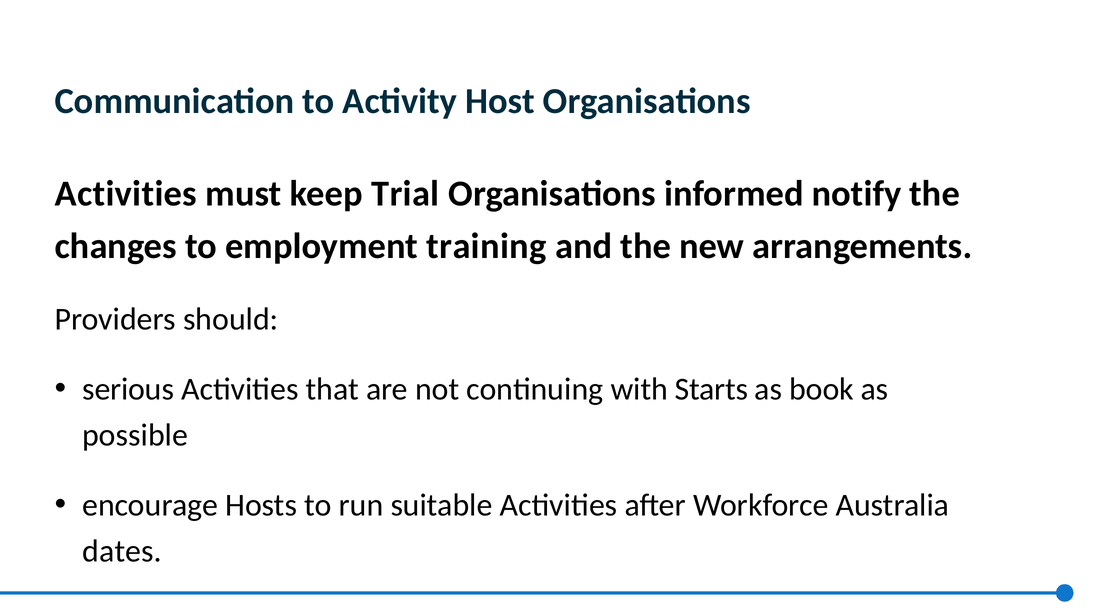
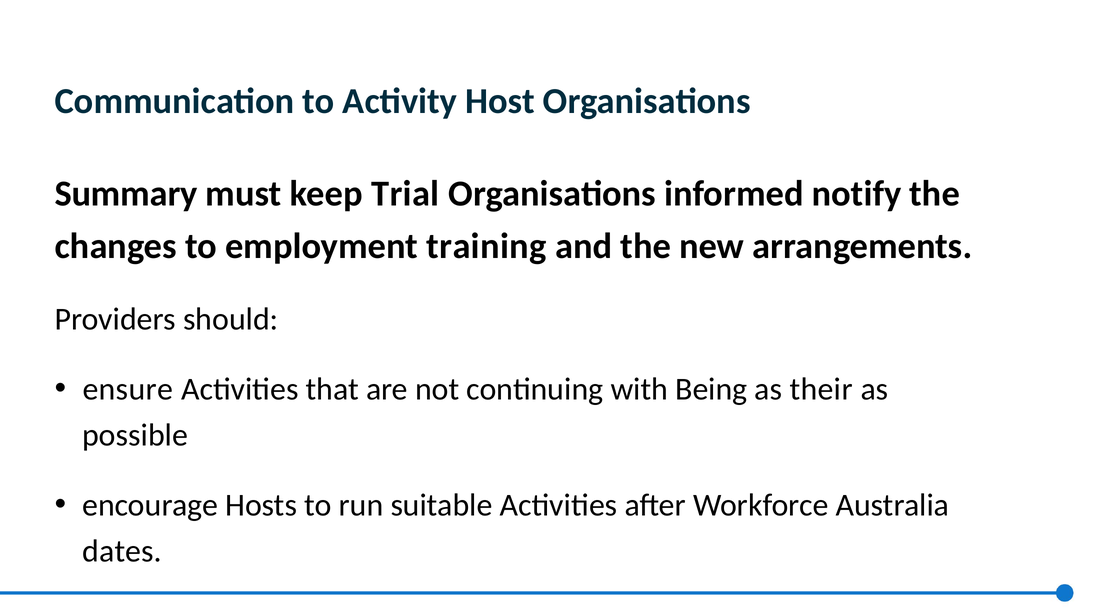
Activities: Activities -> Summary (126, 194)
serious: serious -> ensure (128, 389)
Starts: Starts -> Being (711, 389)
book: book -> their (821, 389)
